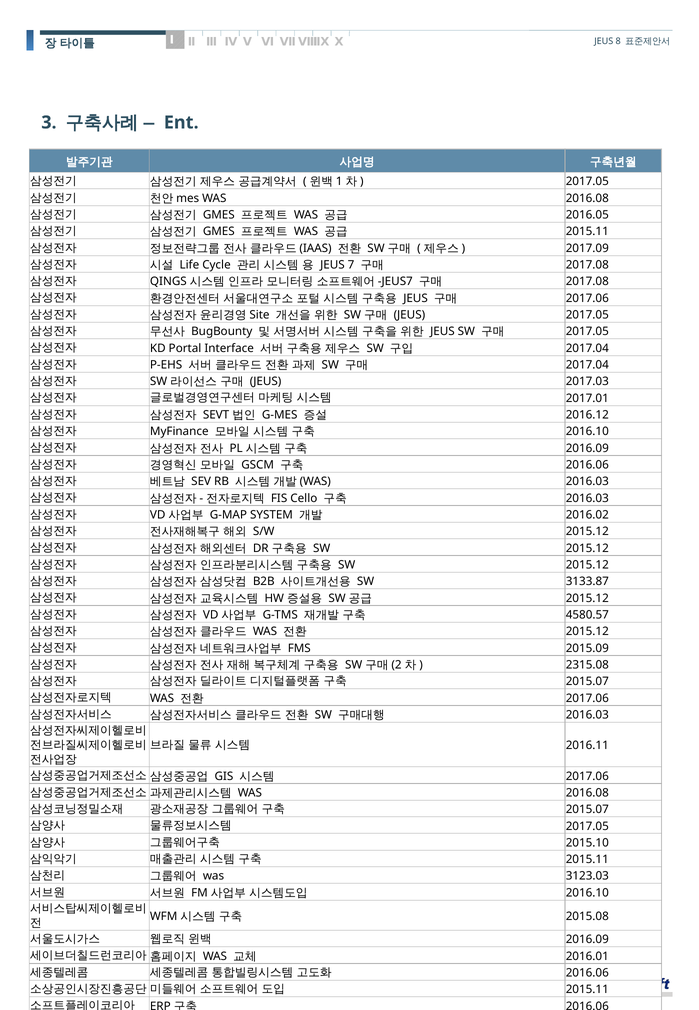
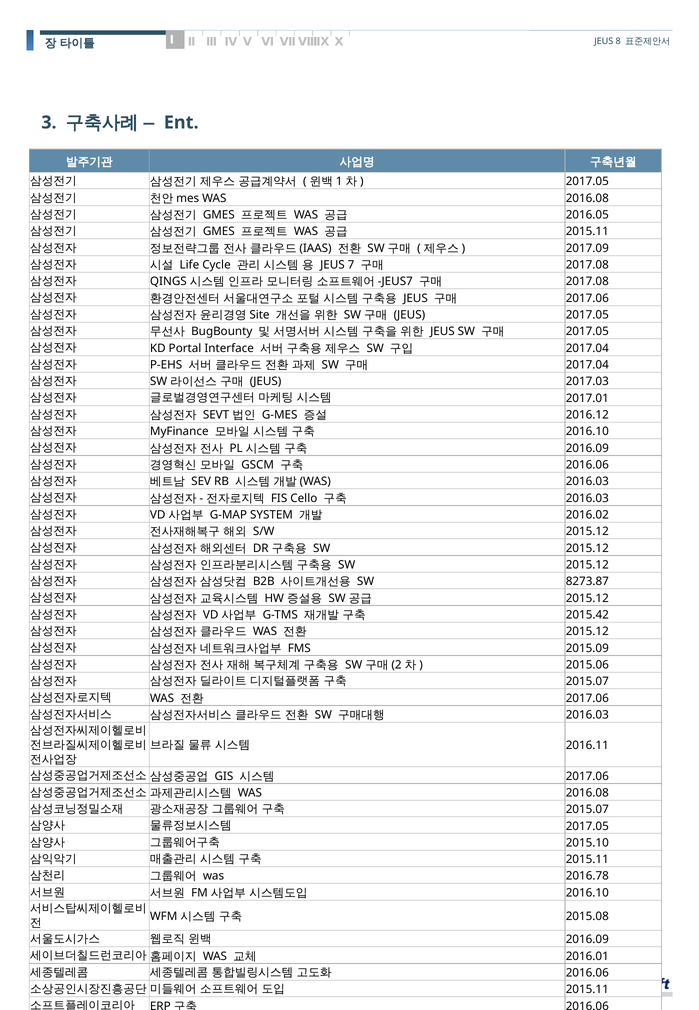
3133.87: 3133.87 -> 8273.87 (587, 581)
4580.57: 4580.57 -> 2015.42 (587, 615)
2315.08: 2315.08 -> 2015.06 (587, 665)
3123.03: 3123.03 -> 2016.78 (587, 876)
